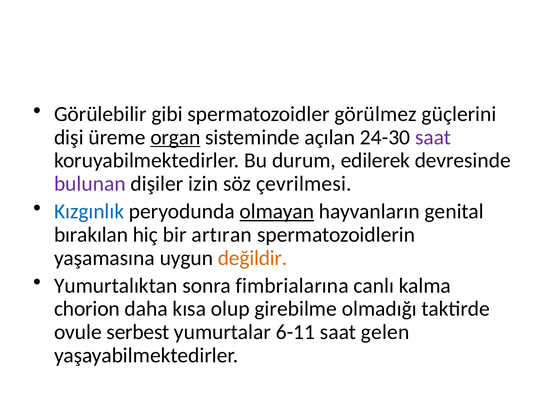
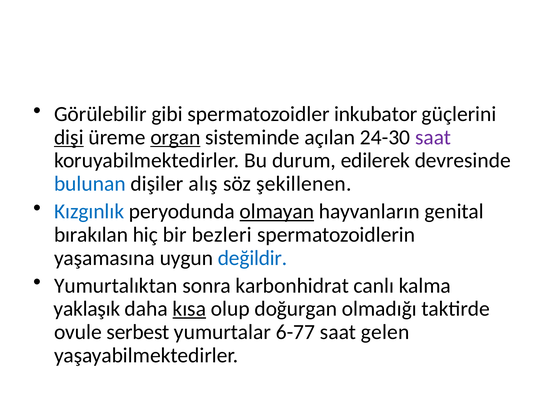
görülmez: görülmez -> inkubator (376, 114)
dişi underline: none -> present (69, 137)
bulunan colour: purple -> blue (90, 184)
izin: izin -> alış (203, 184)
çevrilmesi: çevrilmesi -> şekillenen (304, 184)
artıran: artıran -> bezleri (222, 235)
değildir colour: orange -> blue (253, 258)
fimbrialarına: fimbrialarına -> karbonhidrat (292, 286)
chorion: chorion -> yaklaşık (87, 309)
kısa underline: none -> present (189, 309)
girebilme: girebilme -> doğurgan (296, 309)
6-11: 6-11 -> 6-77 (295, 332)
